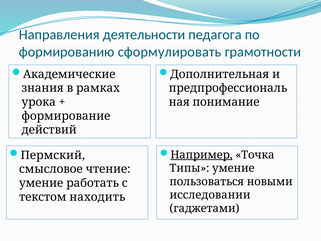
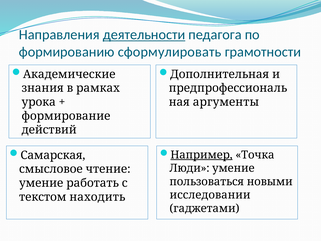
деятельности underline: none -> present (144, 35)
понимание: понимание -> аргументы (226, 102)
Пермский: Пермский -> Самарская (53, 155)
Типы: Типы -> Люди (189, 168)
